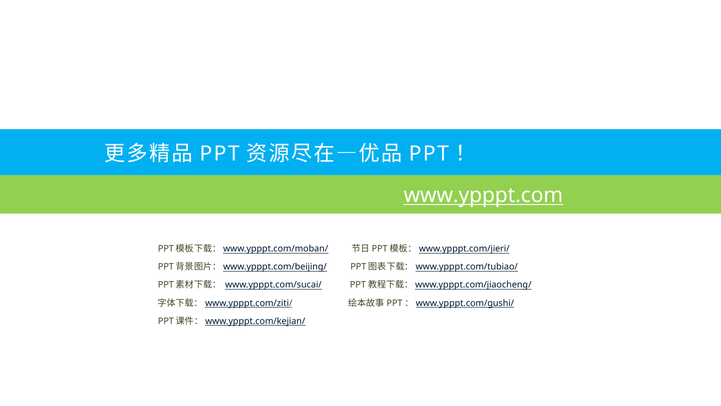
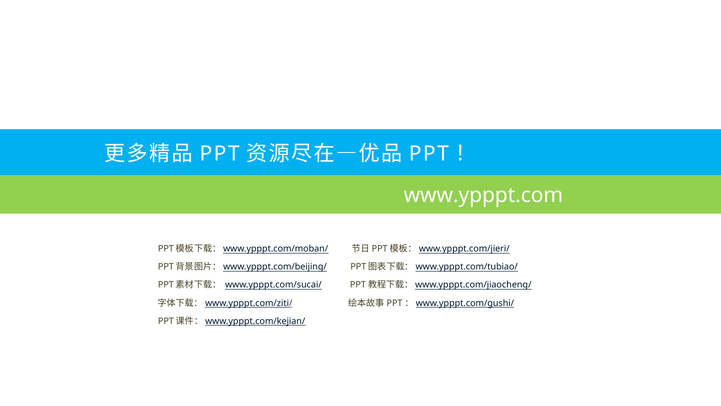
www.ypppt.com underline: present -> none (483, 195)
